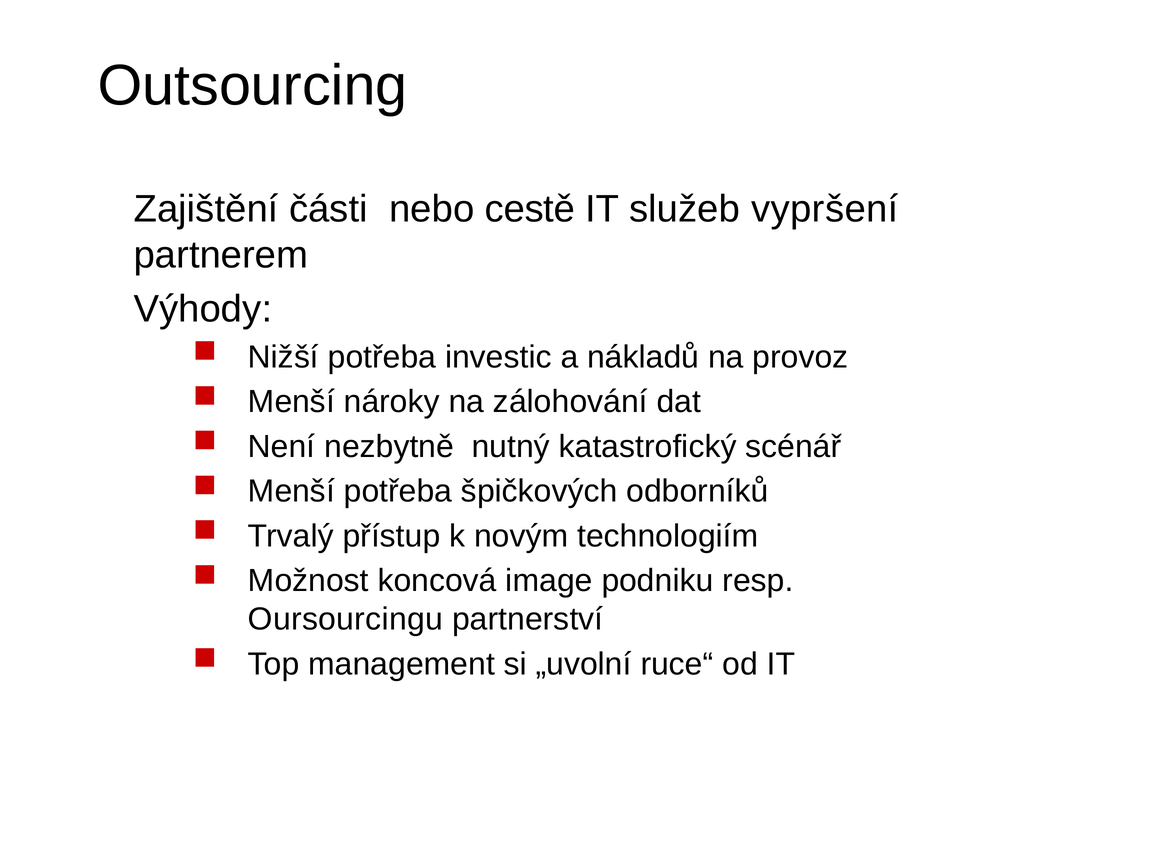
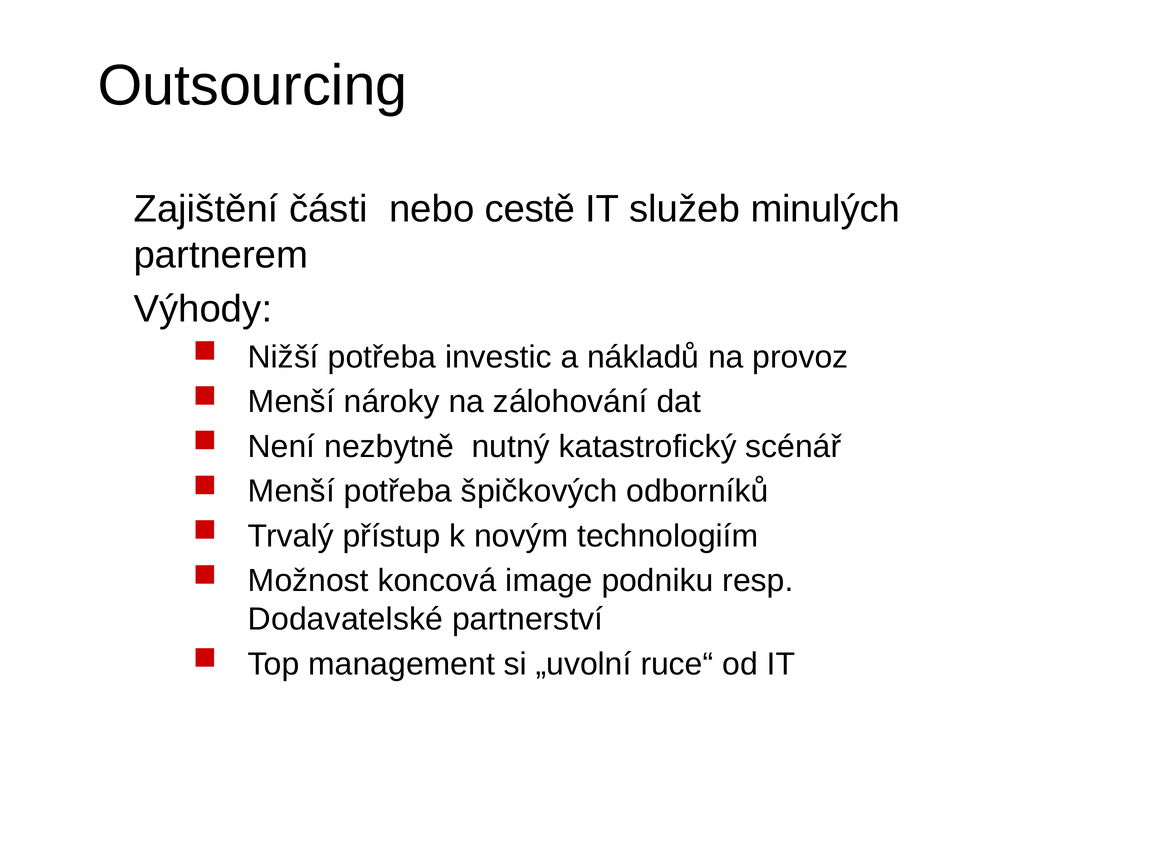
vypršení: vypršení -> minulých (825, 209)
Oursourcingu: Oursourcingu -> Dodavatelské (346, 619)
